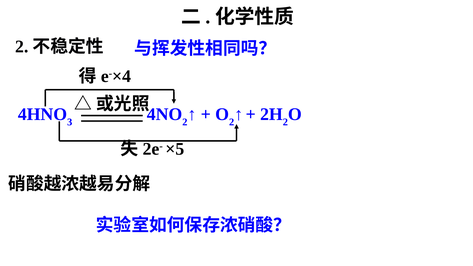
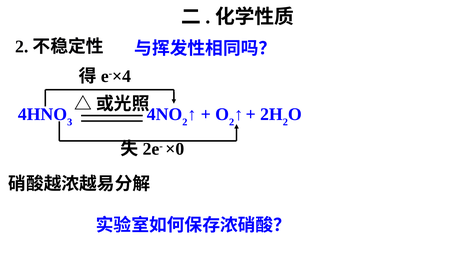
×5: ×5 -> ×0 (175, 149)
